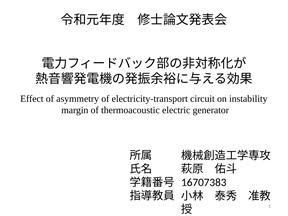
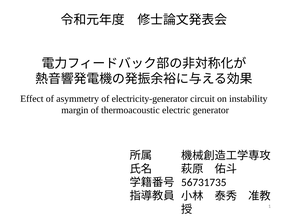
electricity-transport: electricity-transport -> electricity-generator (150, 99)
16707383: 16707383 -> 56731735 (204, 182)
